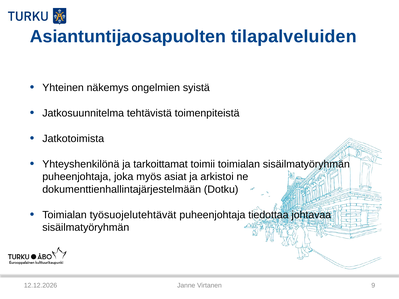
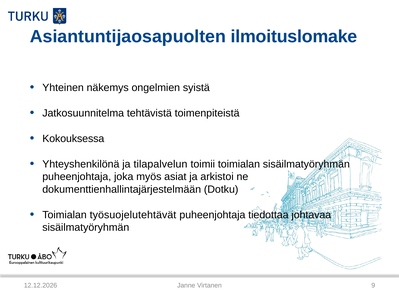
tilapalveluiden: tilapalveluiden -> ilmoituslomake (294, 37)
Jatkotoimista: Jatkotoimista -> Kokouksessa (73, 139)
tarkoittamat: tarkoittamat -> tilapalvelun (160, 164)
